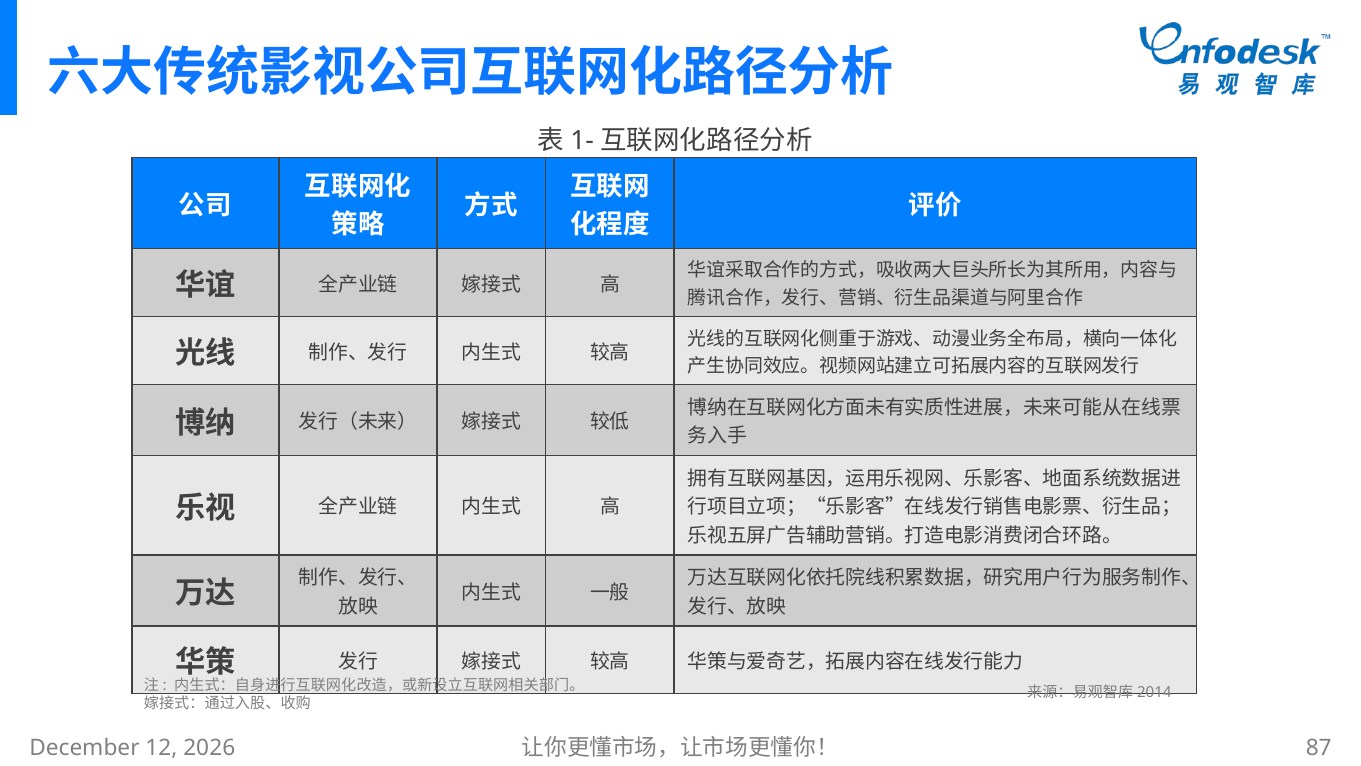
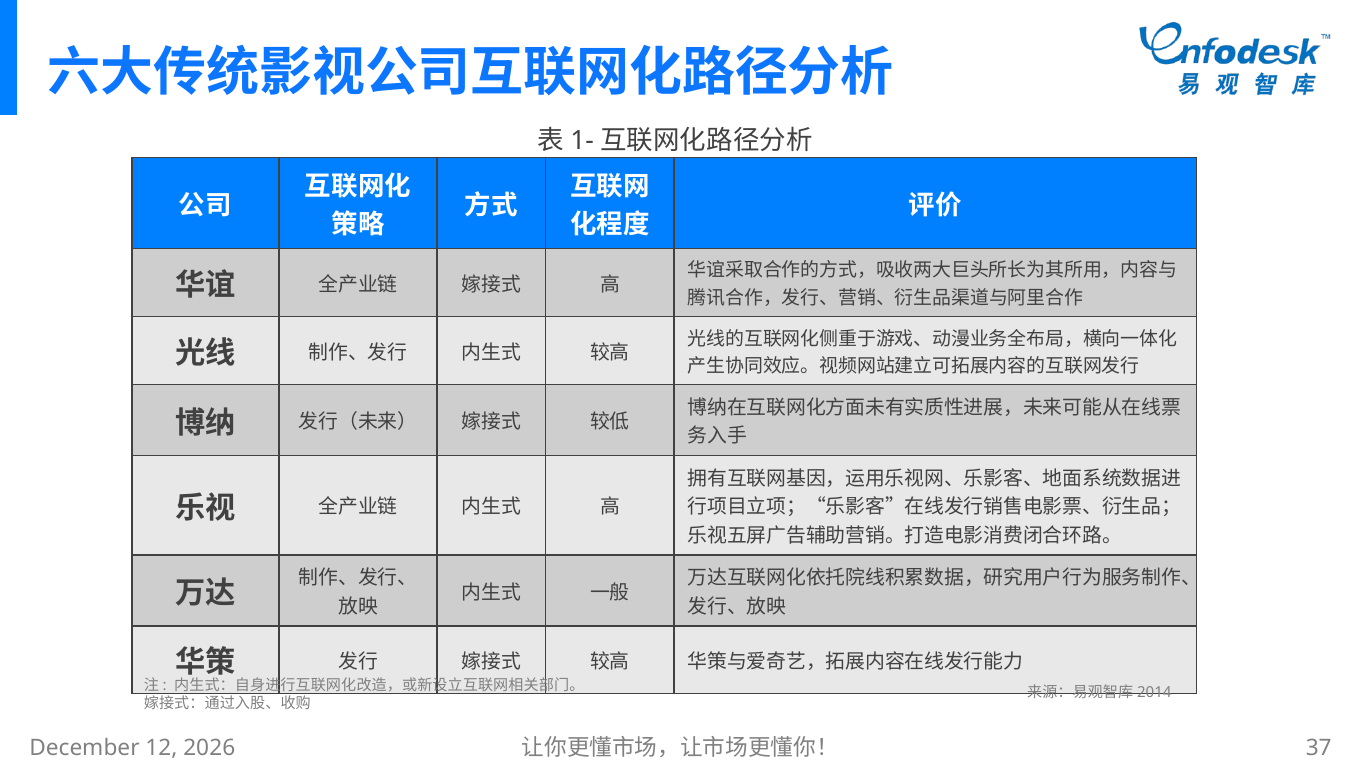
87: 87 -> 37 (1319, 748)
